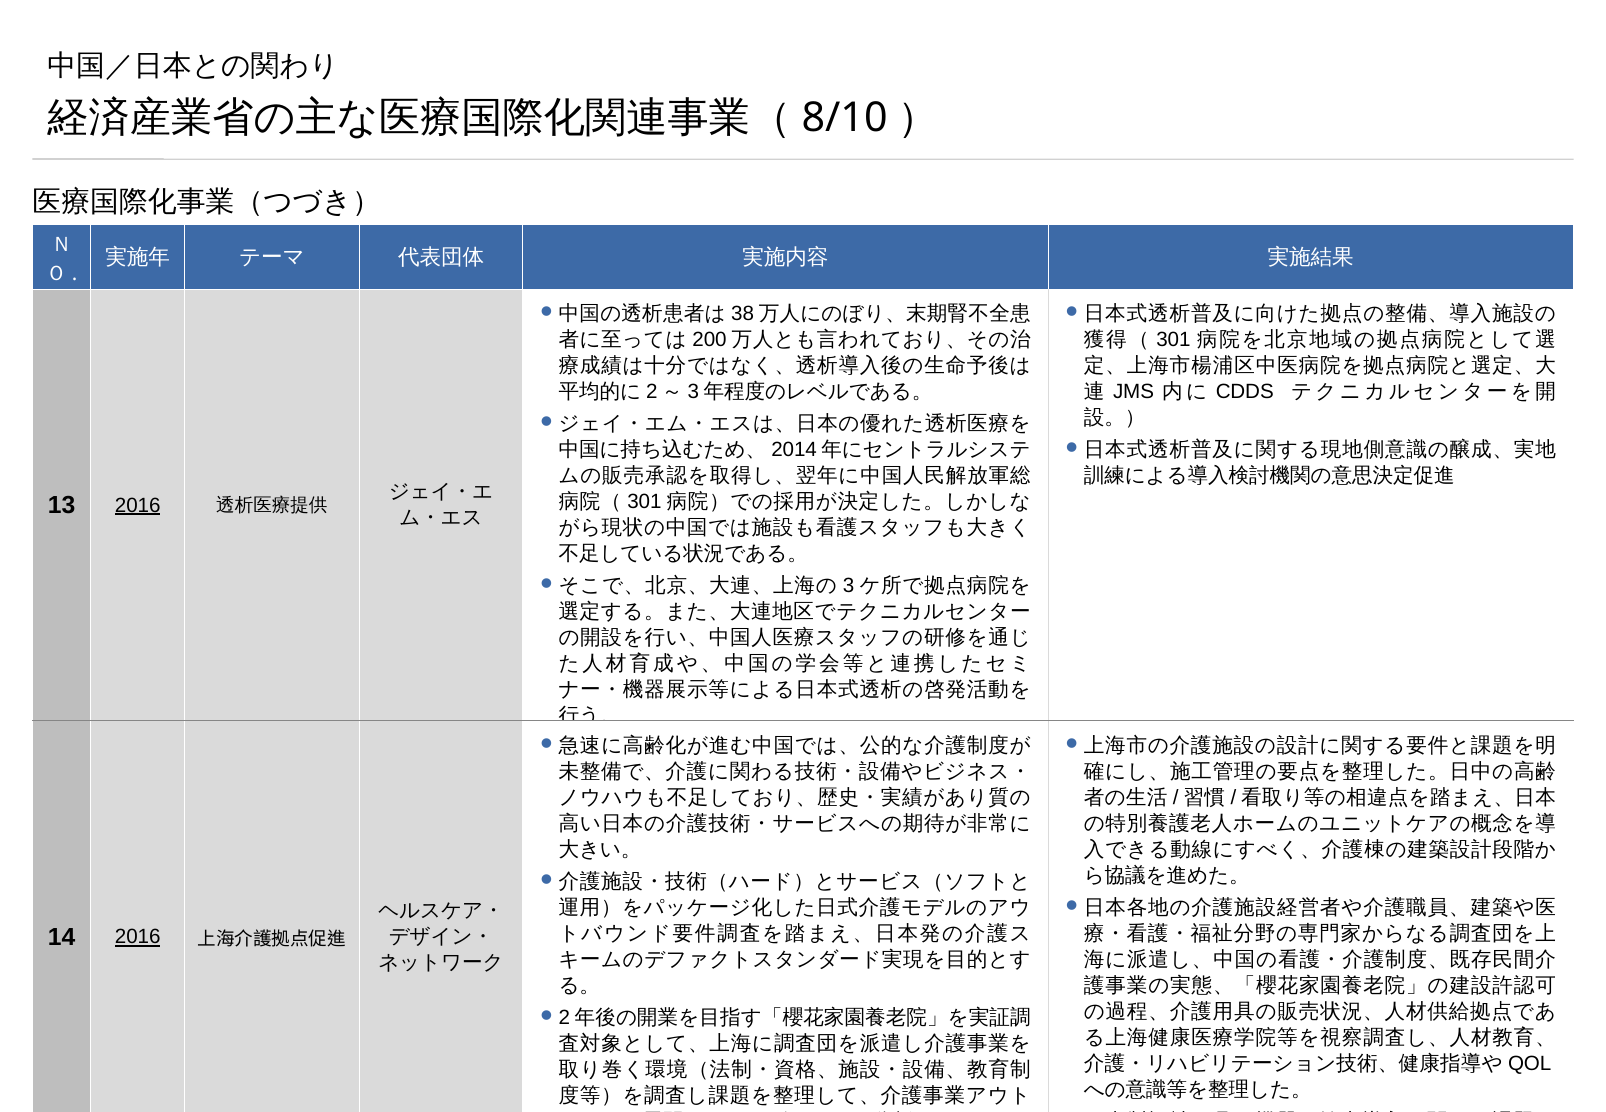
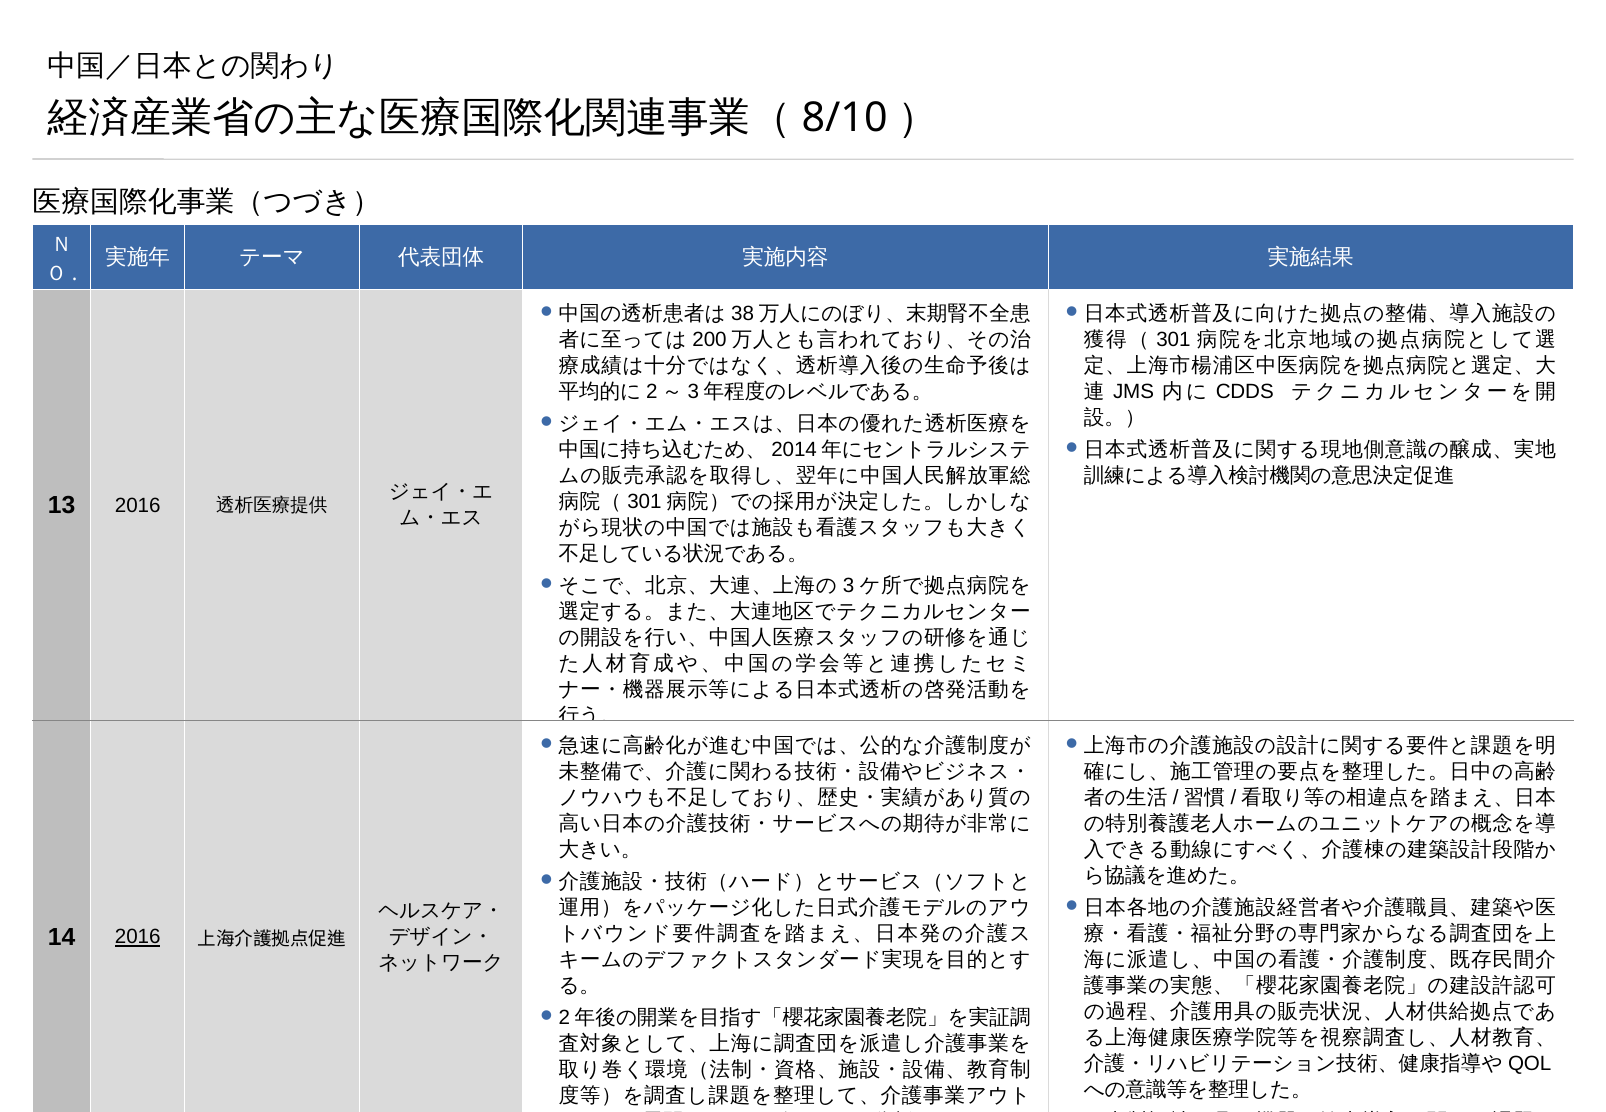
2016 underline: present -> none (138, 505)
